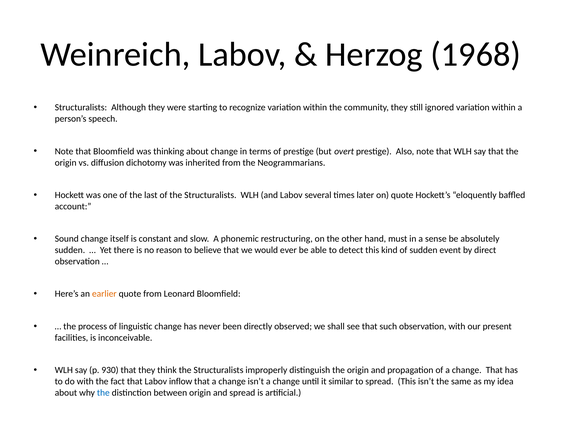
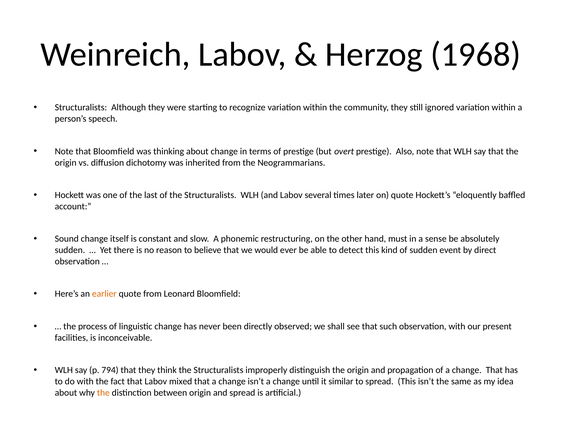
930: 930 -> 794 (110, 370)
inflow: inflow -> mixed (181, 381)
the colour: blue -> orange (103, 392)
